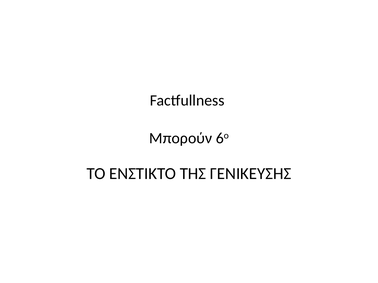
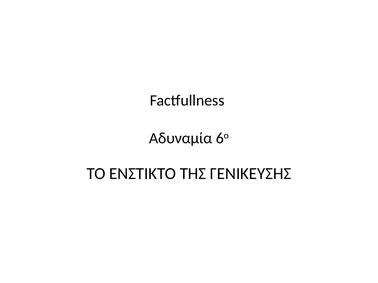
Μπορούν: Μπορούν -> Αδυναμία (181, 138)
